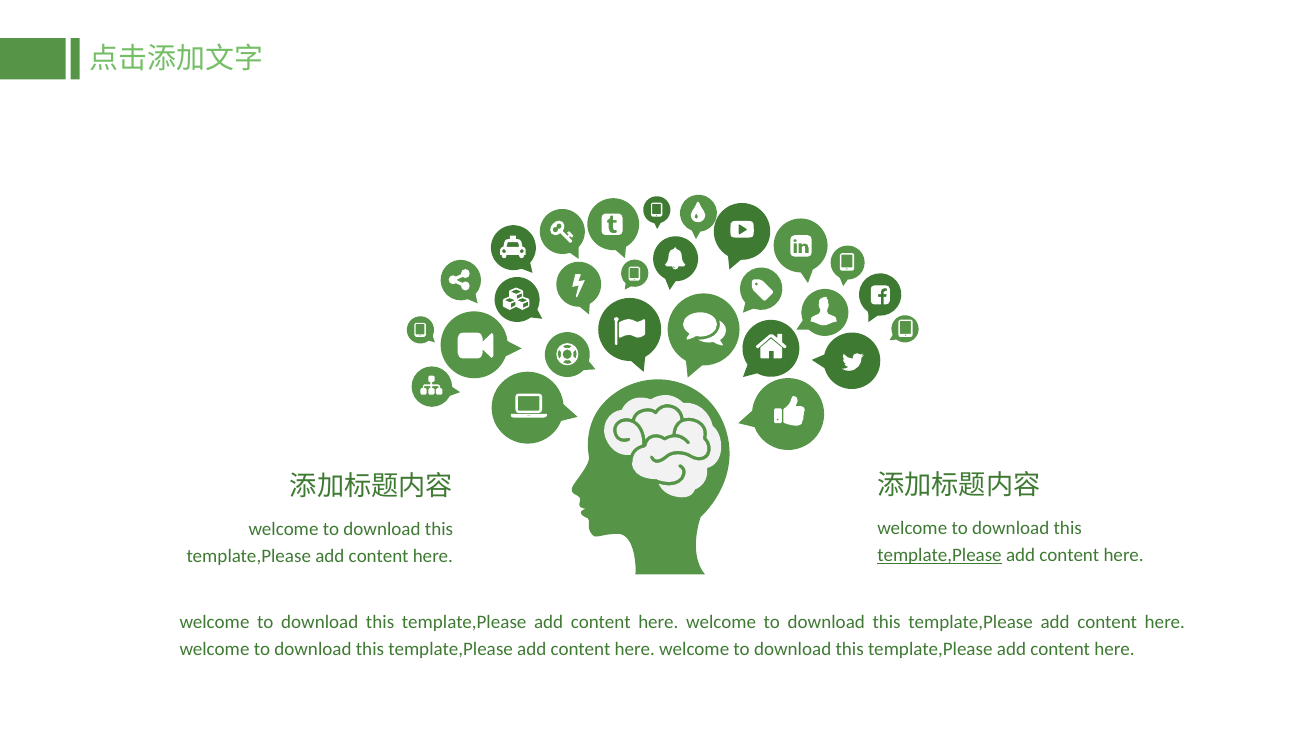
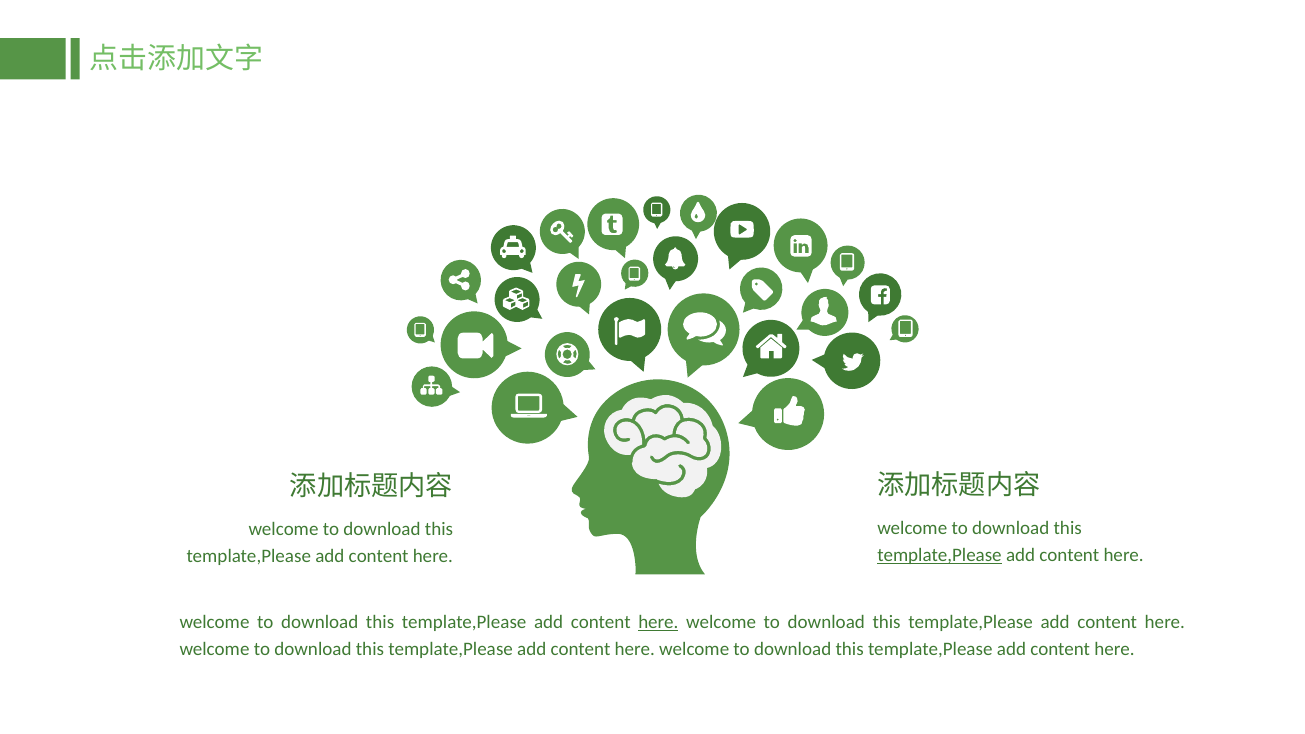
here underline: none -> present (658, 622)
